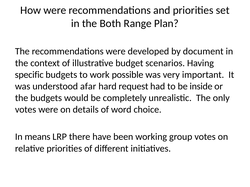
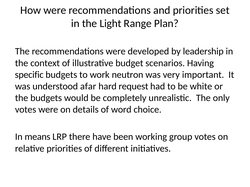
Both: Both -> Light (110, 24)
document: document -> leadership (203, 52)
possible: possible -> neutron (128, 75)
inside: inside -> white (201, 87)
